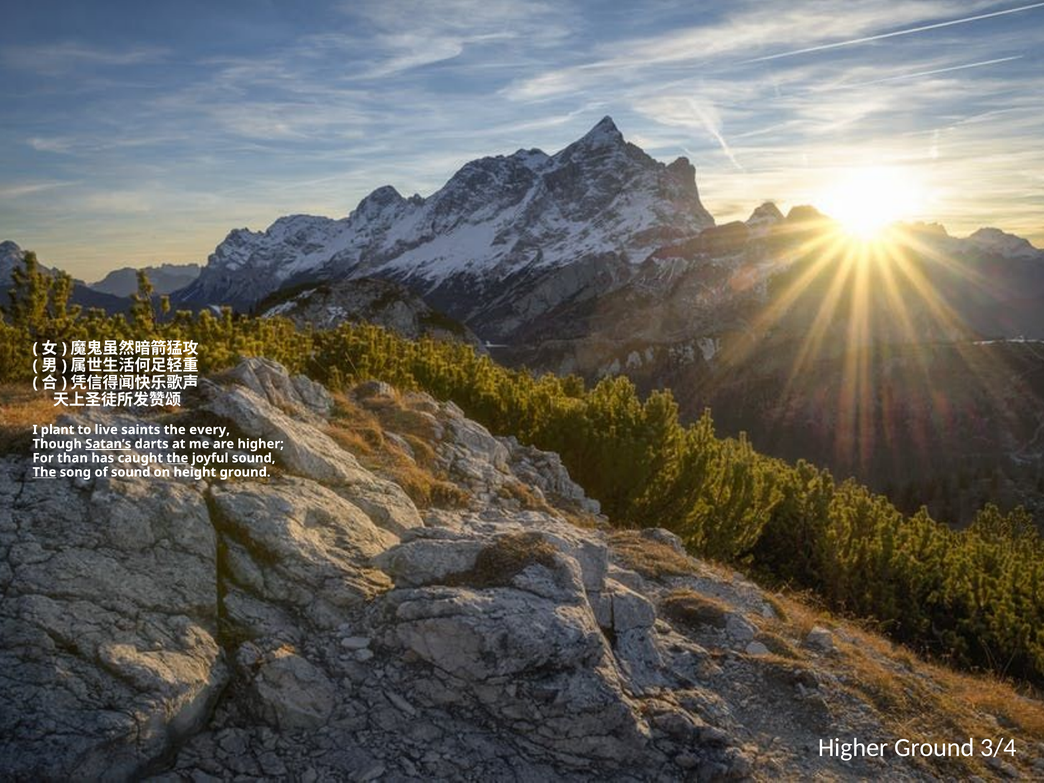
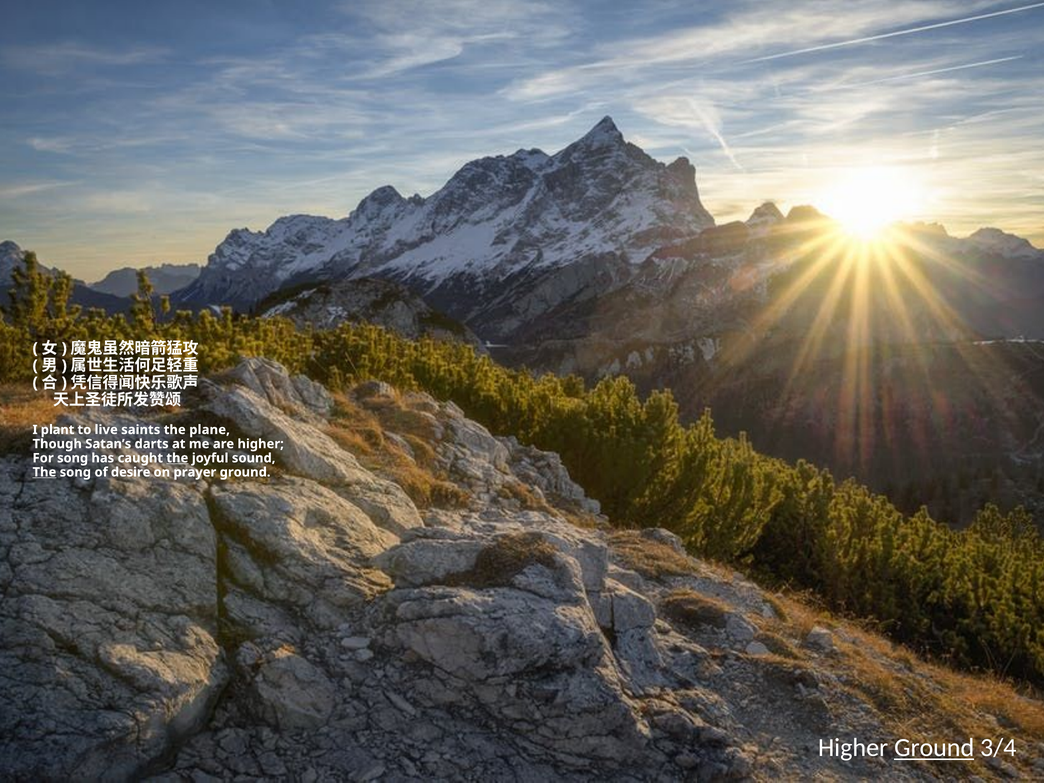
every: every -> plane (210, 430)
Satan’s underline: present -> none (108, 444)
For than: than -> song (73, 458)
of sound: sound -> desire (131, 472)
height: height -> prayer (195, 472)
Ground underline: none -> present (934, 748)
